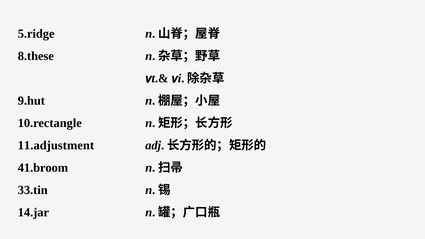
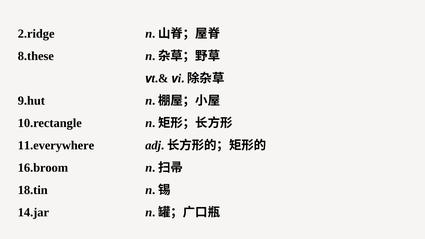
5.ridge: 5.ridge -> 2.ridge (36, 34)
11.adjustment: 11.adjustment -> 11.everywhere (56, 146)
41.broom: 41.broom -> 16.broom (43, 168)
33.tin: 33.tin -> 18.tin (33, 190)
